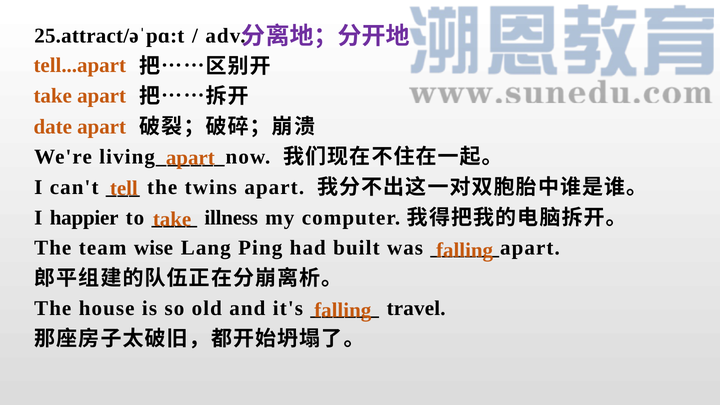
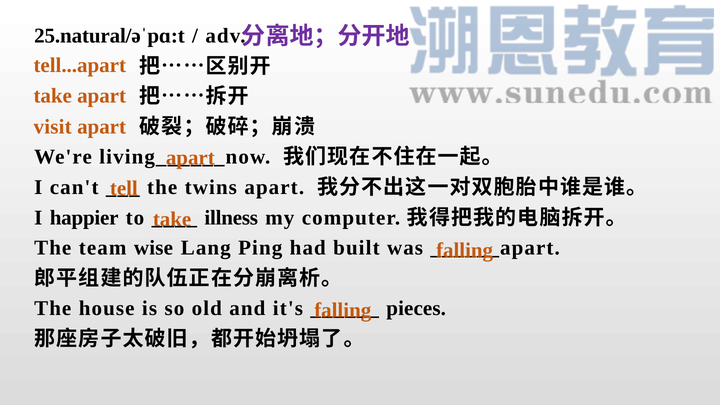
25.attract/əˈpɑ:t: 25.attract/əˈpɑ:t -> 25.natural/əˈpɑ:t (110, 36)
date: date -> visit (53, 127)
travel: travel -> pieces (416, 309)
